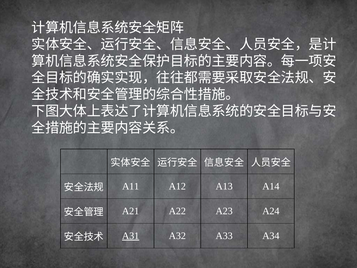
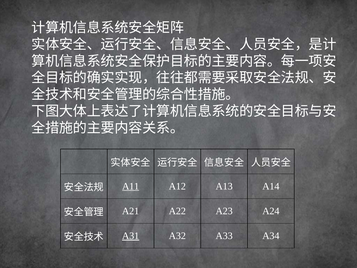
A11 underline: none -> present (131, 186)
